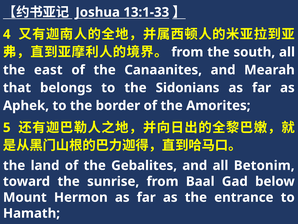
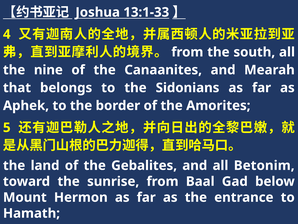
east: east -> nine (48, 70)
